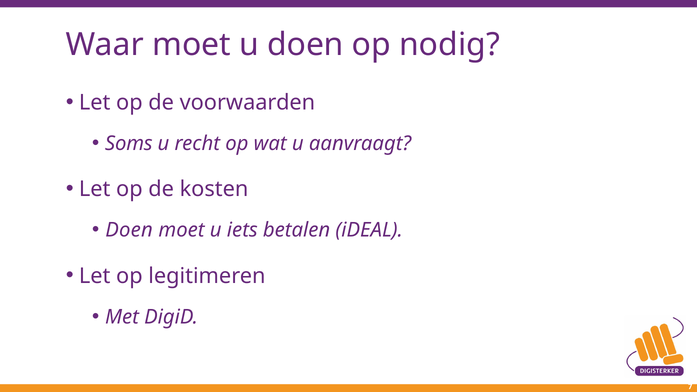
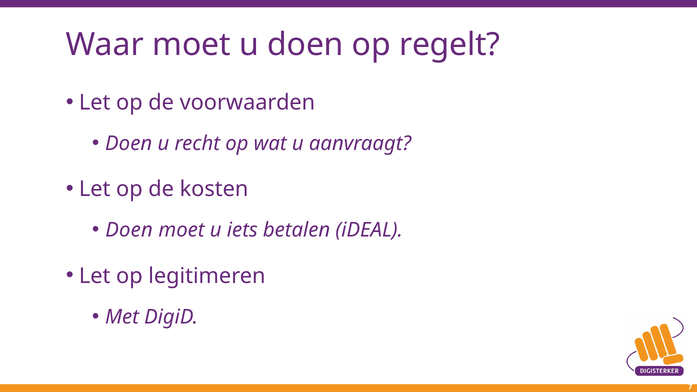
nodig: nodig -> regelt (450, 45)
Soms: Soms -> Doen (129, 144)
